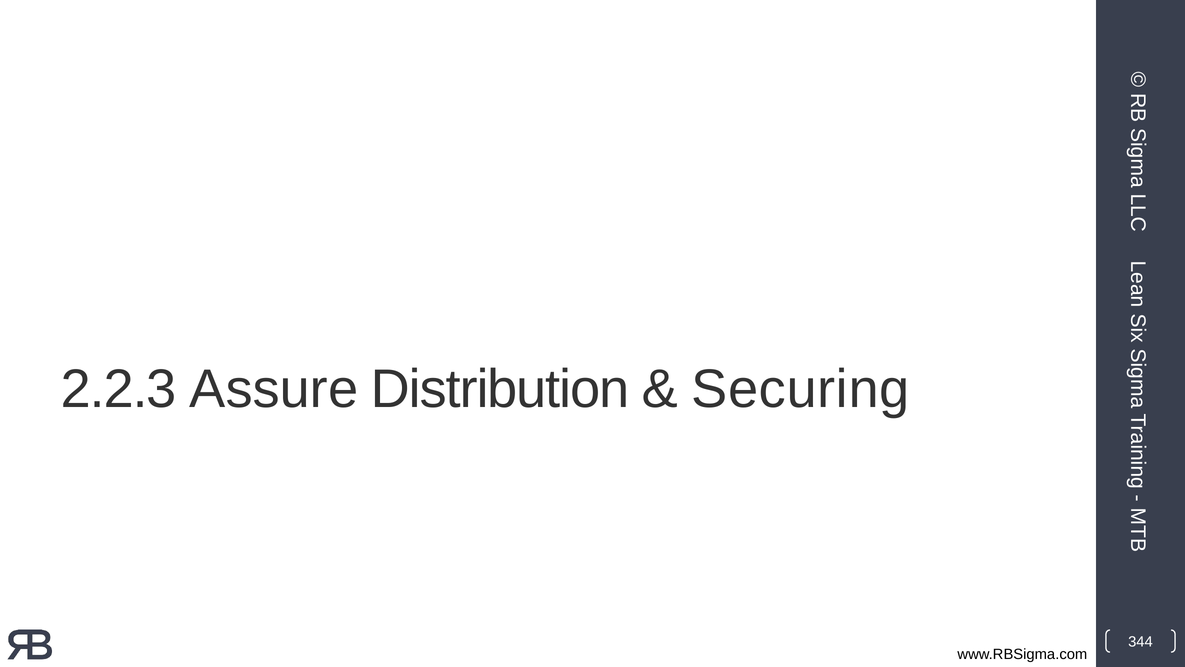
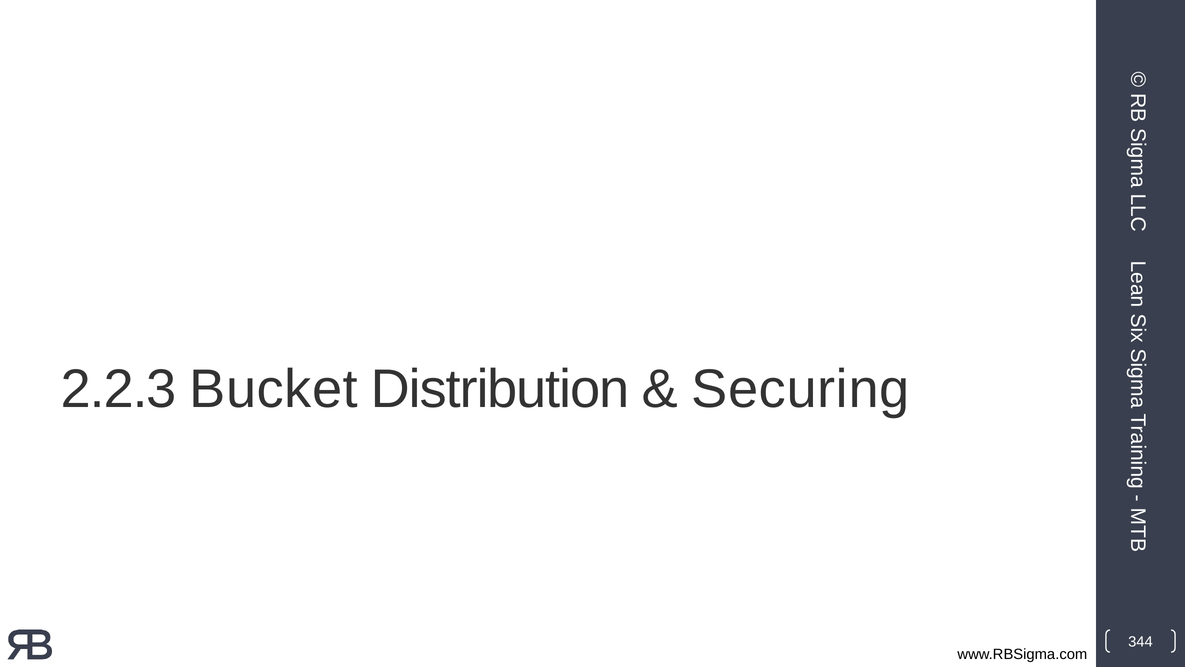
Assure: Assure -> Bucket (274, 389)
